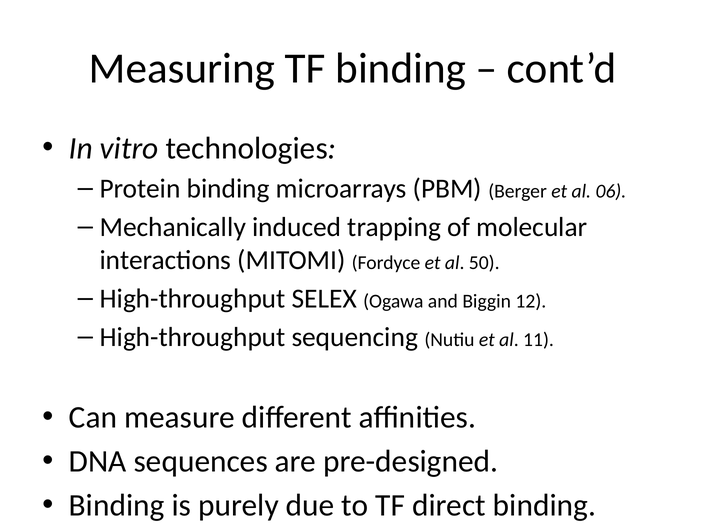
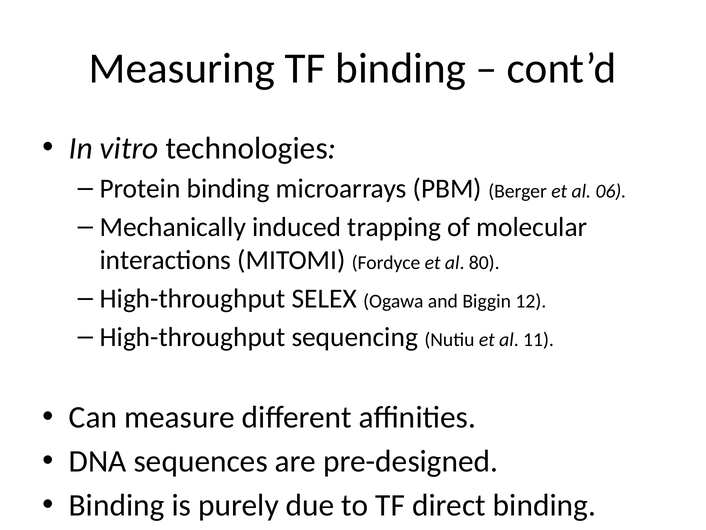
50: 50 -> 80 (484, 262)
